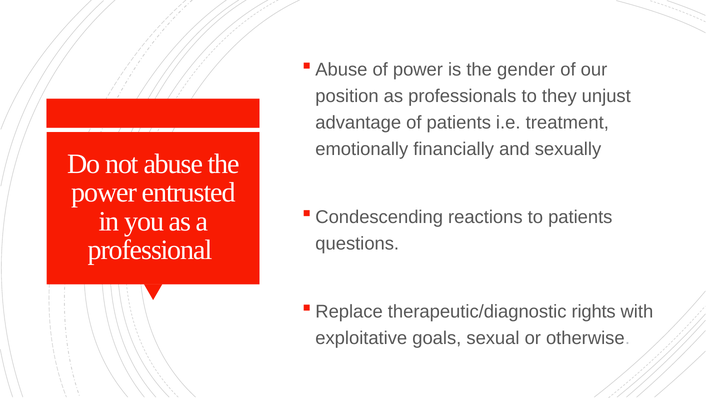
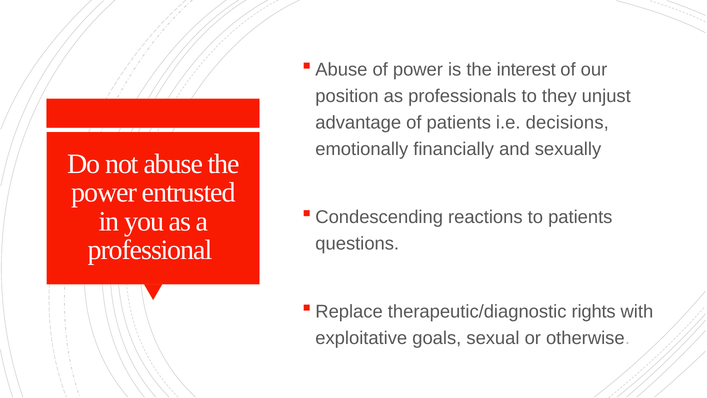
gender: gender -> interest (526, 70)
treatment: treatment -> decisions (567, 123)
